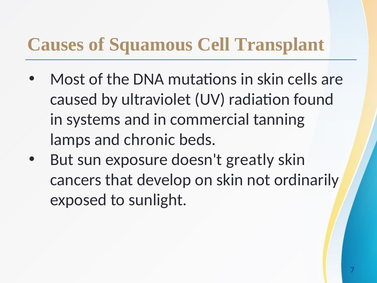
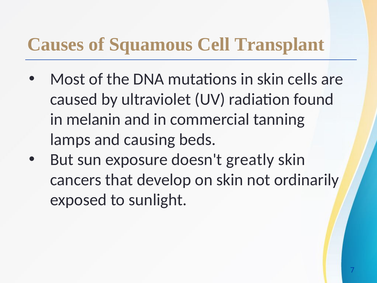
systems: systems -> melanin (94, 119)
chronic: chronic -> causing (150, 139)
